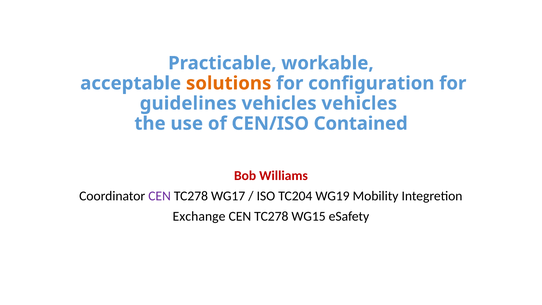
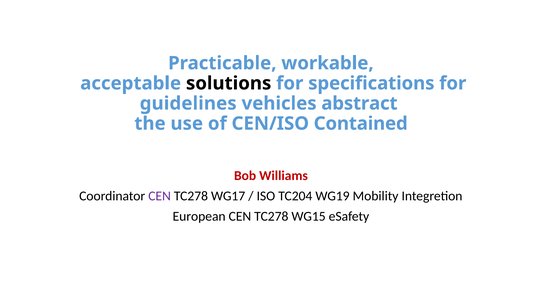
solutions colour: orange -> black (229, 83)
configuration: configuration -> specifications (371, 83)
vehicles vehicles: vehicles -> abstract (359, 103)
Exchange: Exchange -> European (199, 216)
